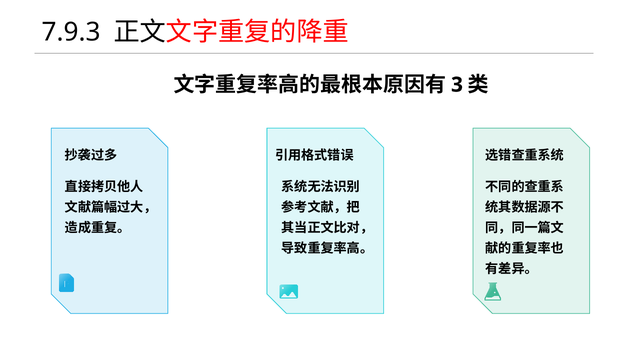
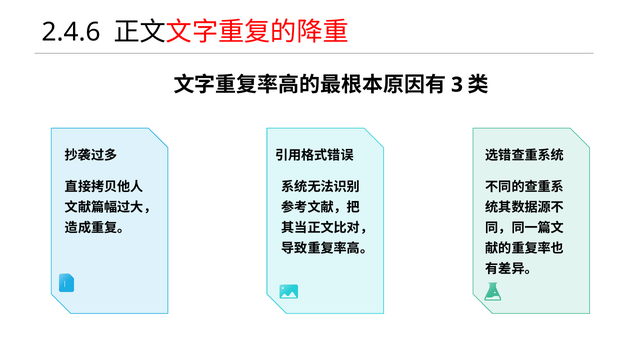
7.9.3: 7.9.3 -> 2.4.6 (71, 32)
